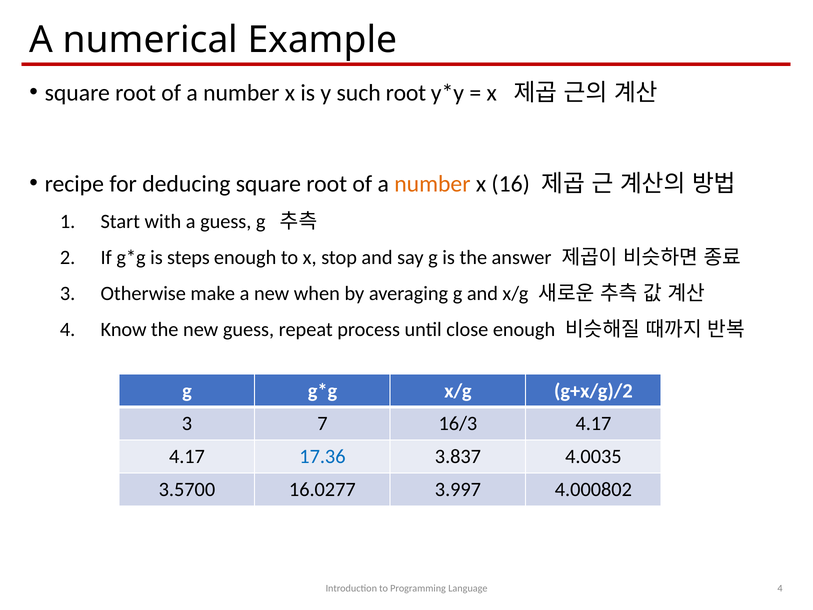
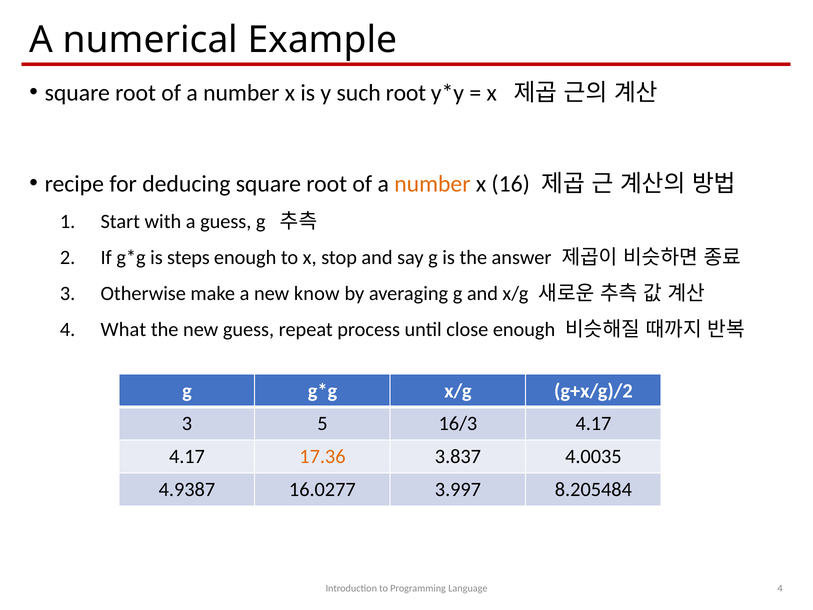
when: when -> know (317, 293)
Know: Know -> What (123, 329)
7: 7 -> 5 (322, 424)
17.36 colour: blue -> orange (322, 457)
3.5700: 3.5700 -> 4.9387 (187, 490)
4.000802: 4.000802 -> 8.205484 (593, 490)
